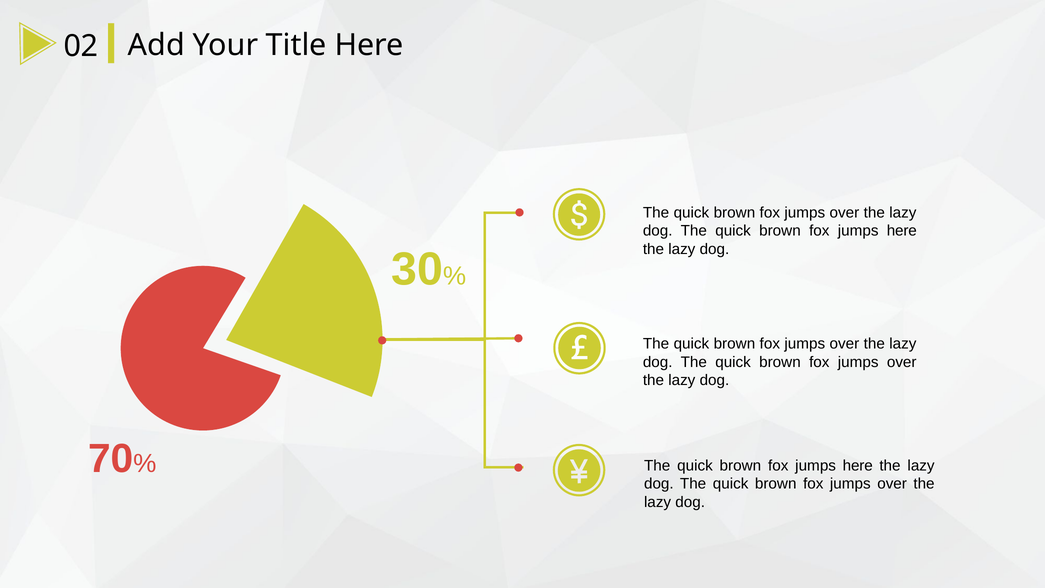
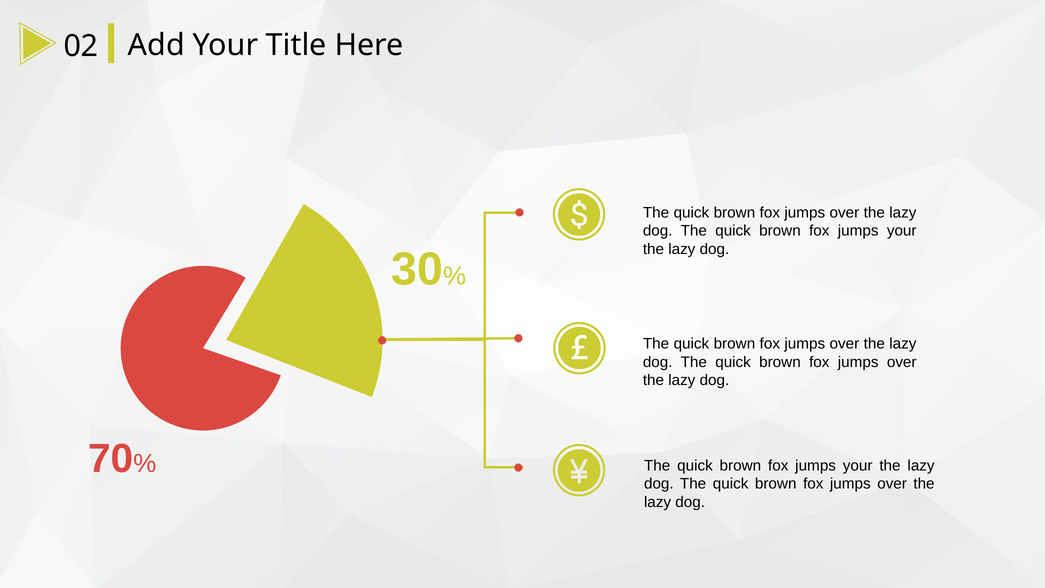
here: here -> your (902, 231)
here: here -> your (858, 465)
